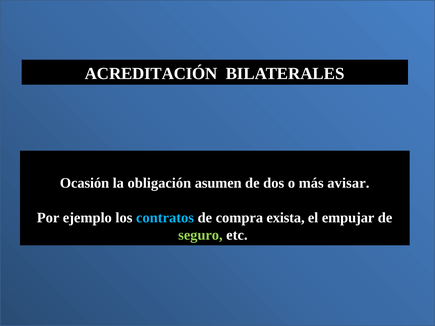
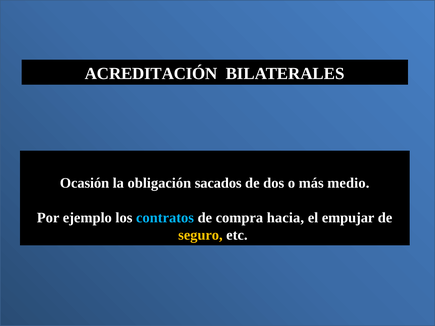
asumen: asumen -> sacados (218, 183)
avisar: avisar -> medio (348, 183)
exista: exista -> hacia (285, 218)
seguro colour: light green -> yellow (200, 235)
